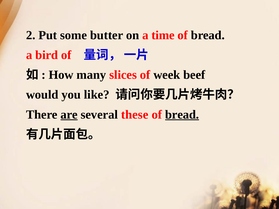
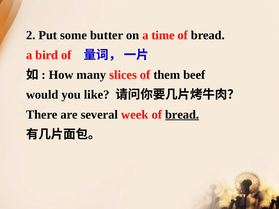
week: week -> them (167, 75)
are underline: present -> none (69, 115)
these: these -> week (135, 115)
